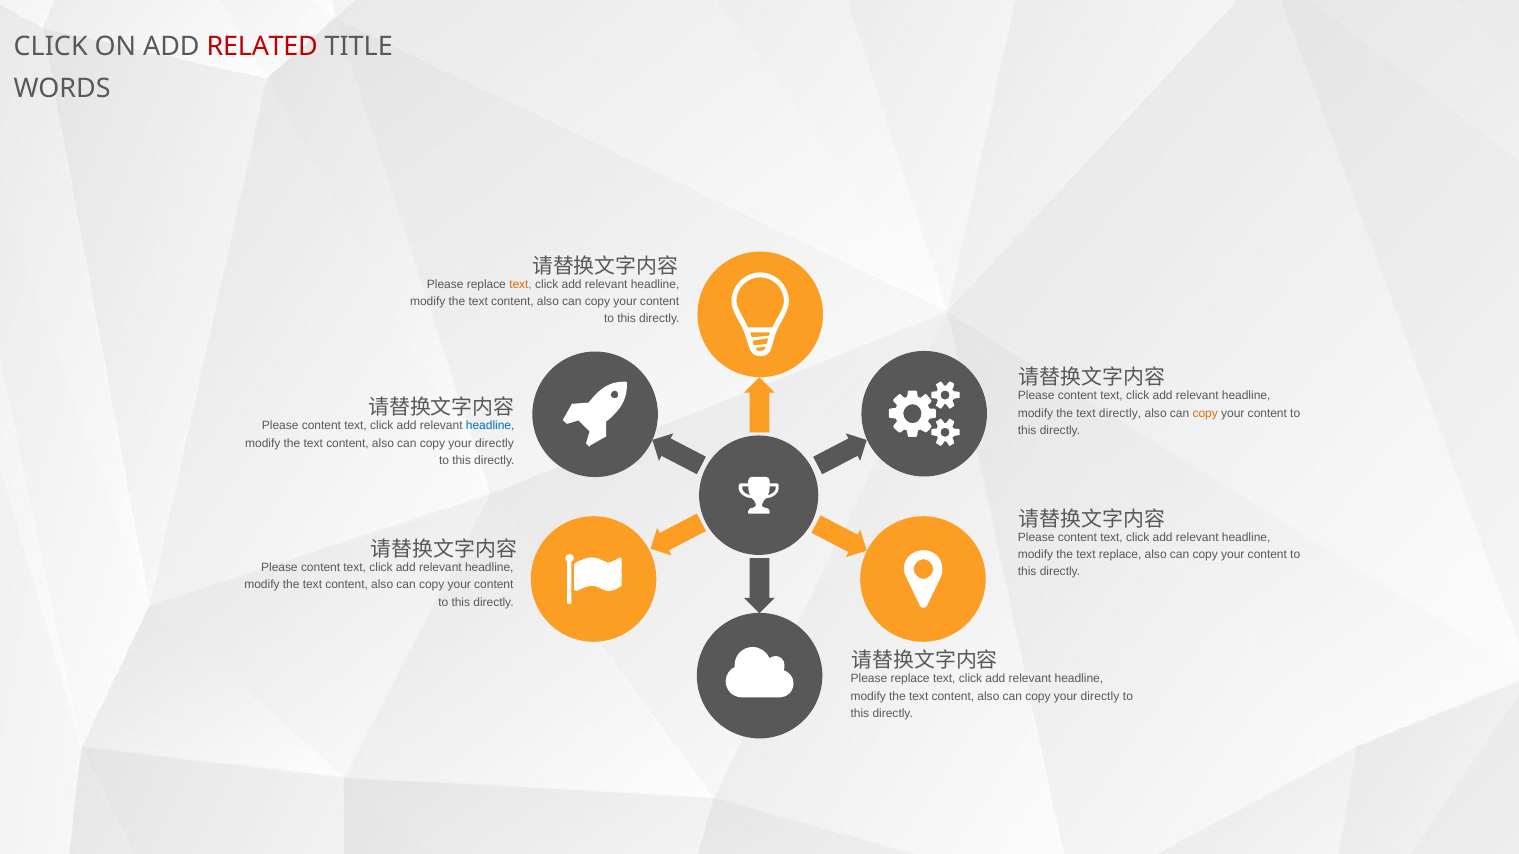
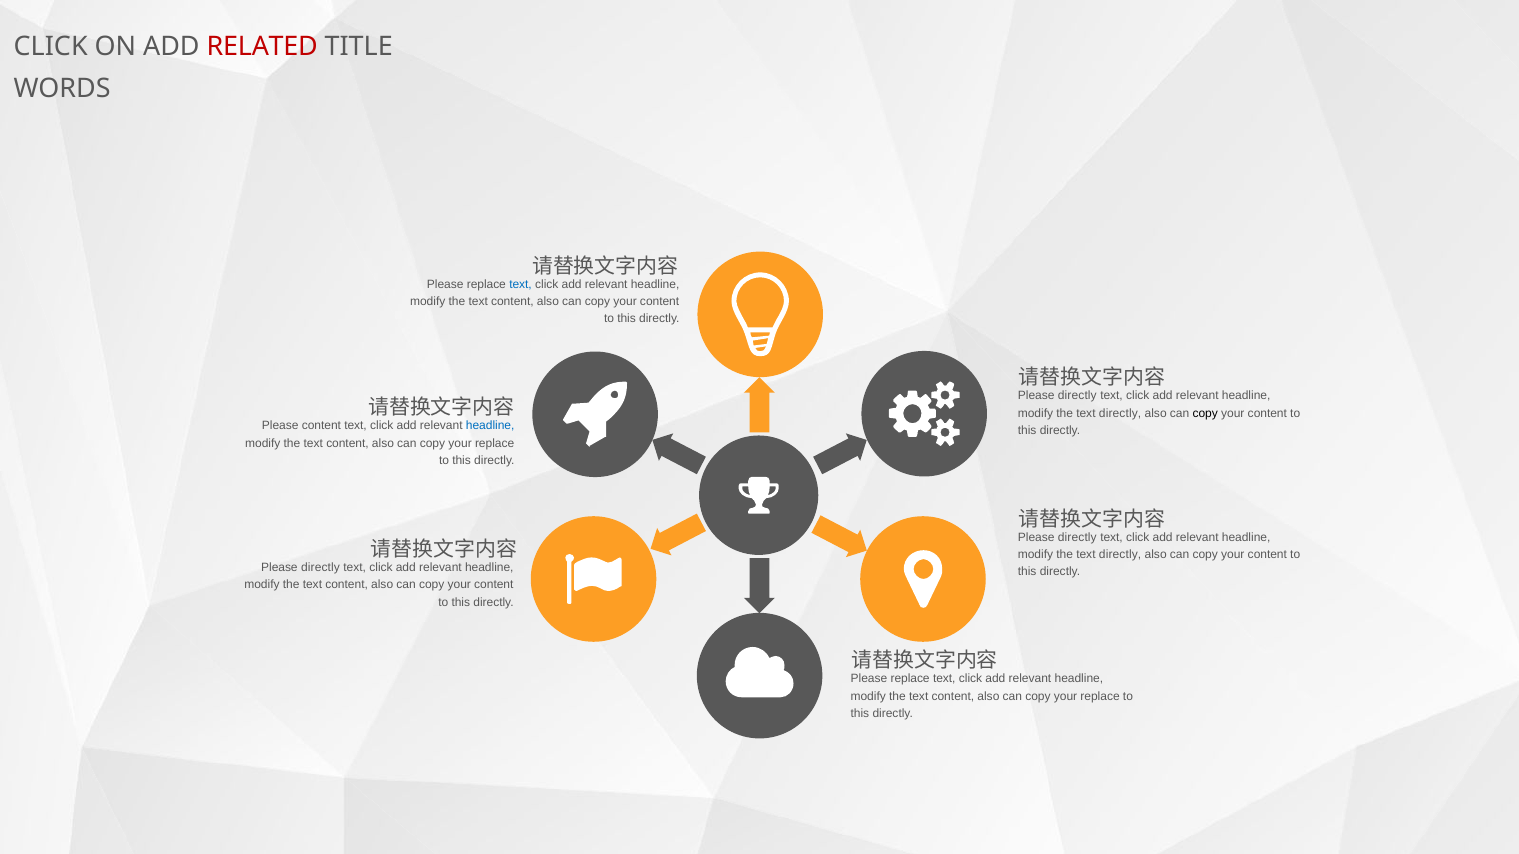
text colour: orange -> blue (521, 284)
content: content -> directly (1077, 396)
copy colour: orange -> black (1205, 413)
directly: directly -> replace (495, 443)
content: content -> directly (1077, 538)
replace: replace -> directly (1120, 555)
content: content -> directly (321, 568)
directly: directly -> replace (1100, 697)
